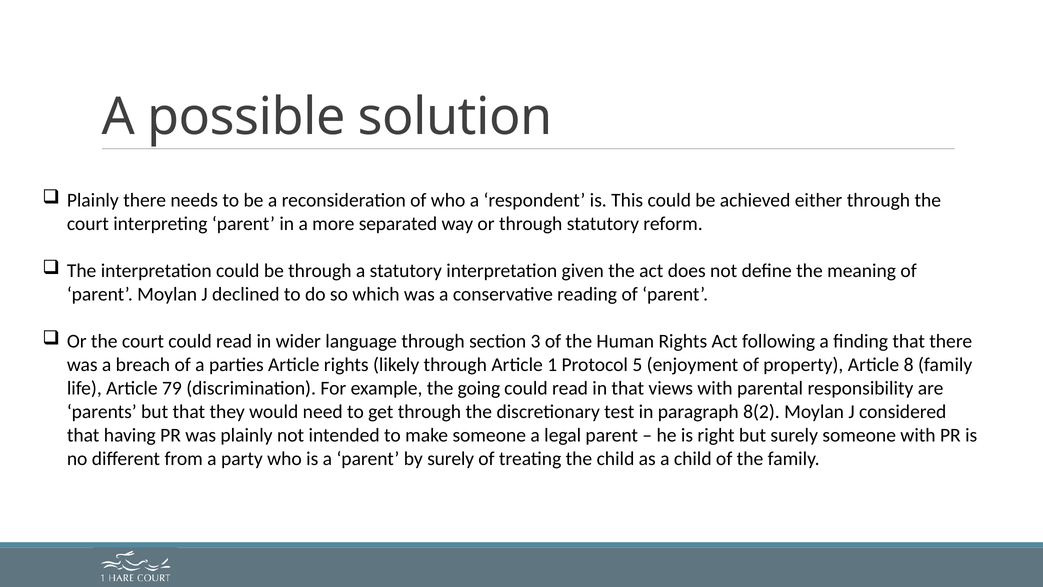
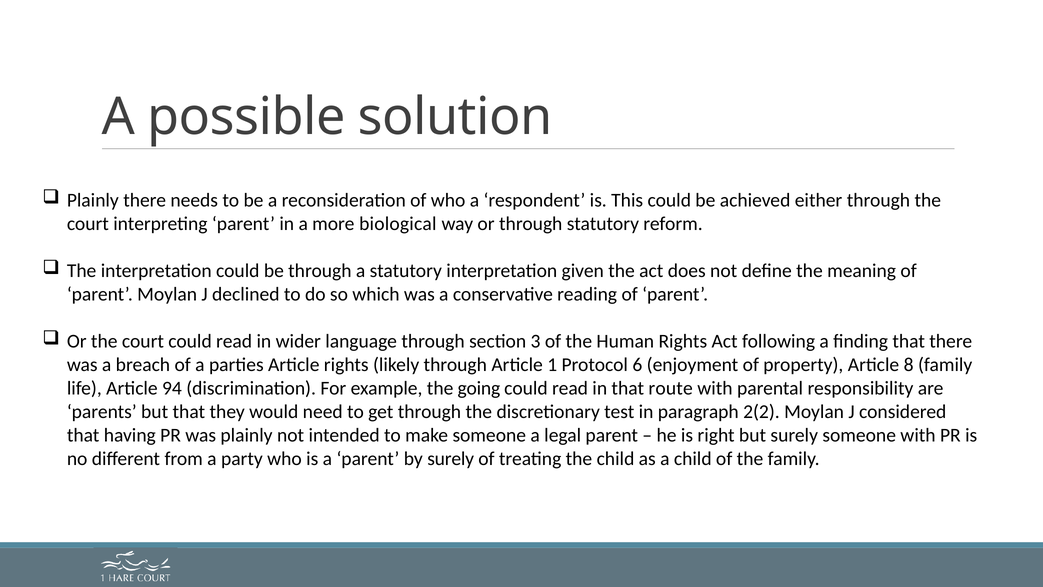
separated: separated -> biological (398, 224)
5: 5 -> 6 (637, 365)
79: 79 -> 94 (172, 388)
views: views -> route (671, 388)
8(2: 8(2 -> 2(2 (761, 411)
